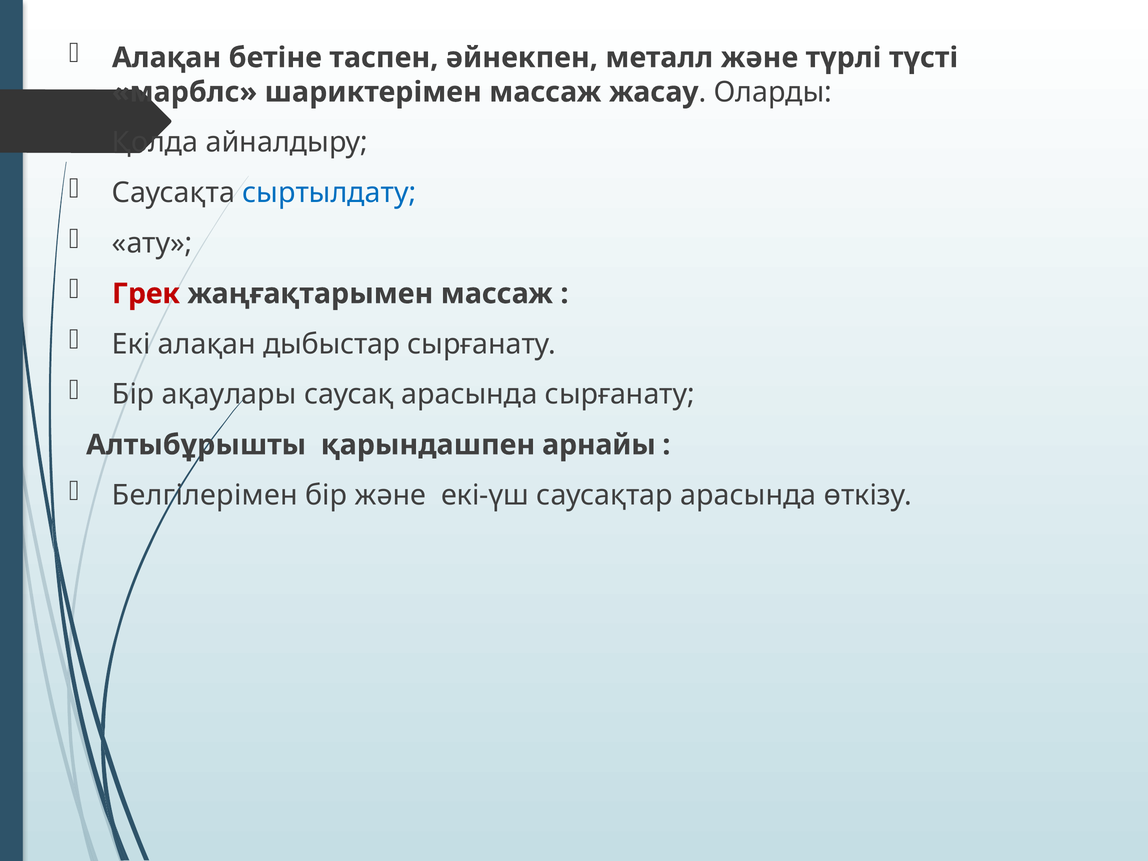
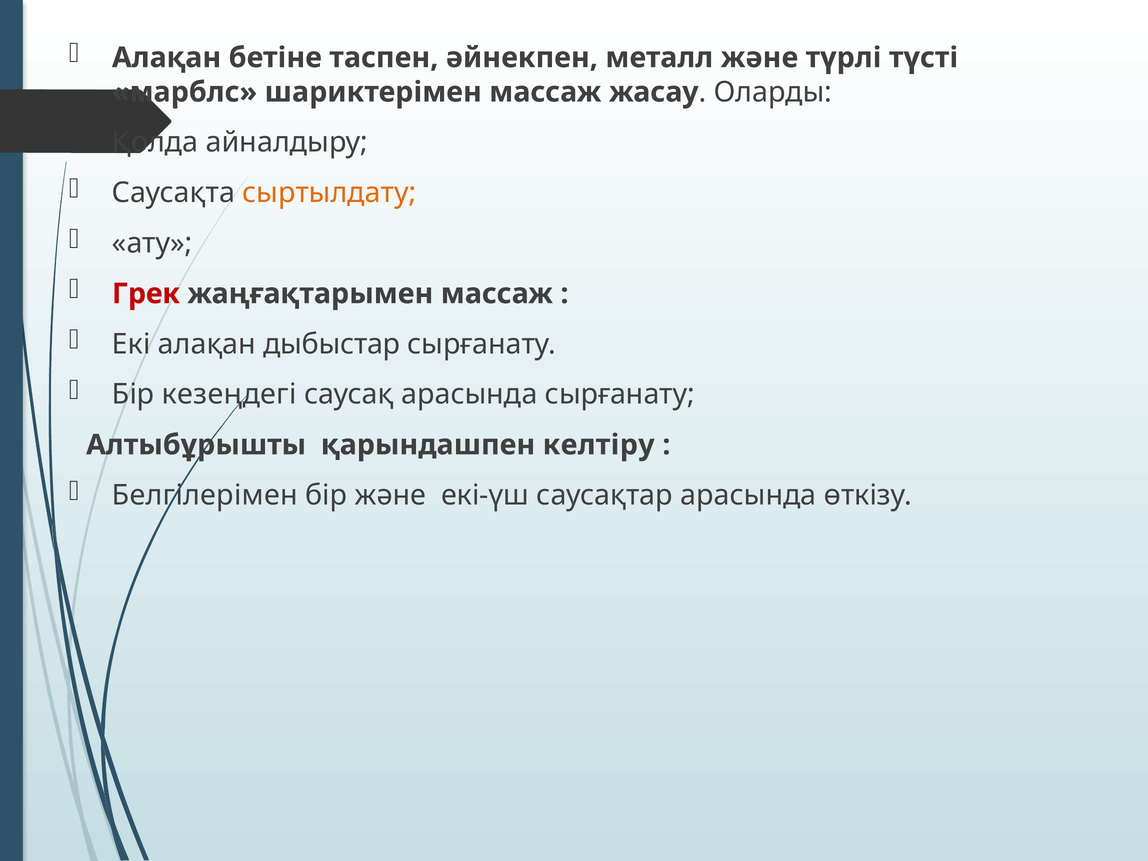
сыртылдату colour: blue -> orange (329, 193)
ақаулары: ақаулары -> кезеңдегі (229, 394)
арнайы: арнайы -> келтіру (599, 445)
